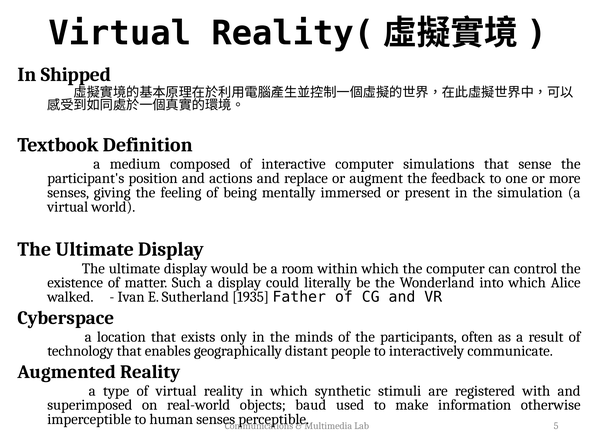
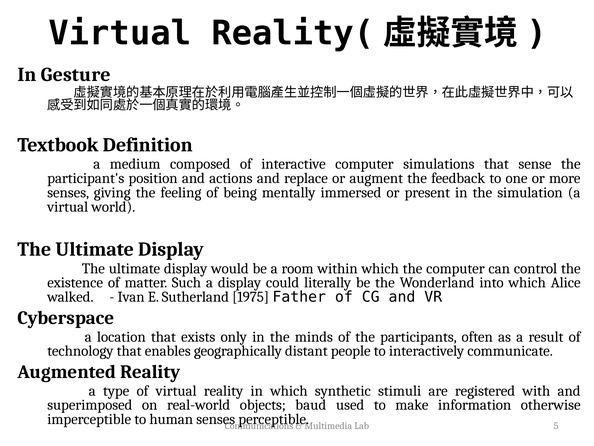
Shipped: Shipped -> Gesture (76, 74)
1935: 1935 -> 1975 (251, 297)
